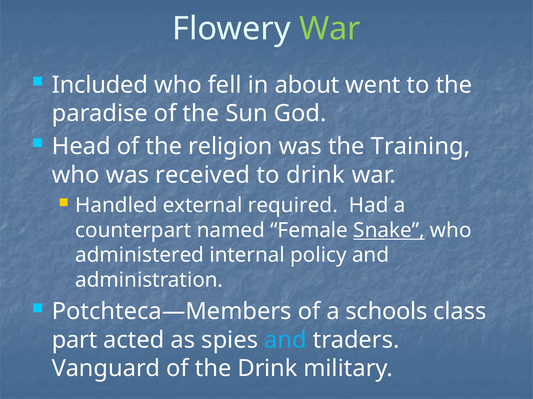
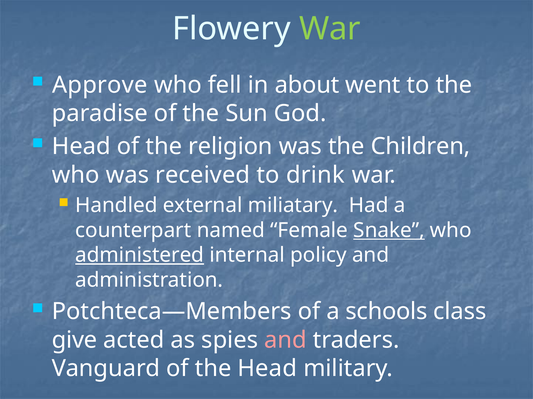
Included: Included -> Approve (100, 85)
Training: Training -> Children (421, 147)
required: required -> miliatary (293, 206)
administered underline: none -> present (140, 256)
part: part -> give (75, 341)
and colour: light blue -> pink (285, 341)
the Drink: Drink -> Head (267, 369)
